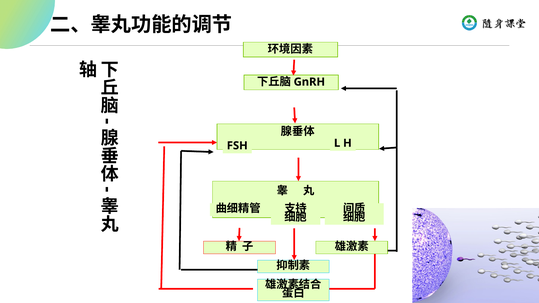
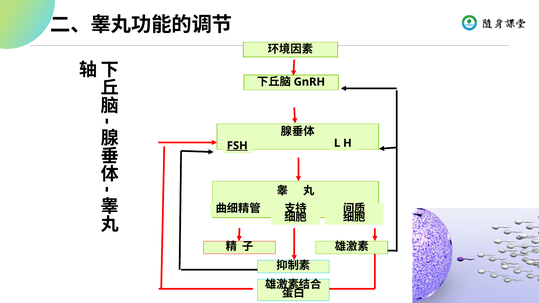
FSH underline: none -> present (237, 146)
